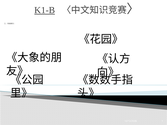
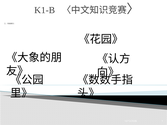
K1-B underline: present -> none (45, 10)
